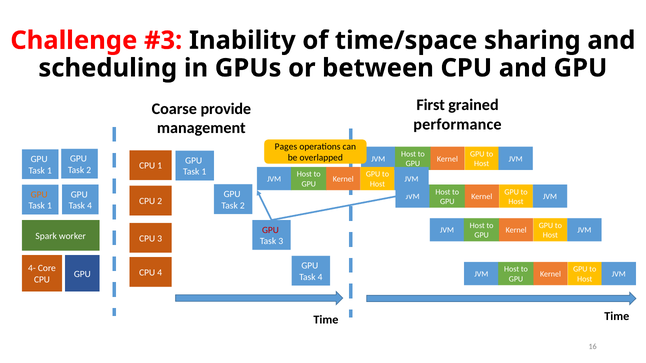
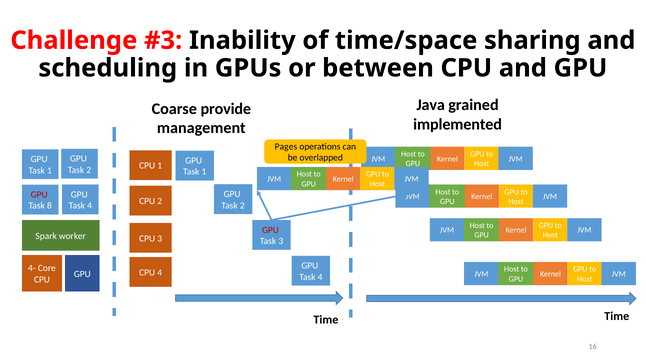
First: First -> Java (431, 105)
performance: performance -> implemented (458, 125)
GPU colour: orange -> red (39, 195)
1: 1 -> 8 (49, 206)
